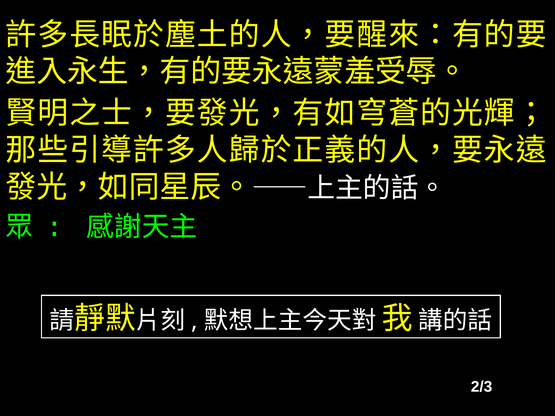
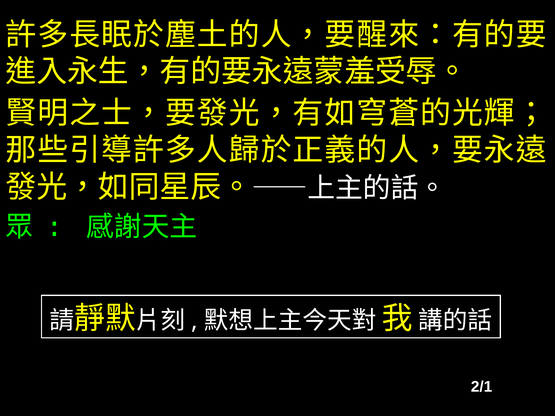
2/3: 2/3 -> 2/1 (482, 387)
